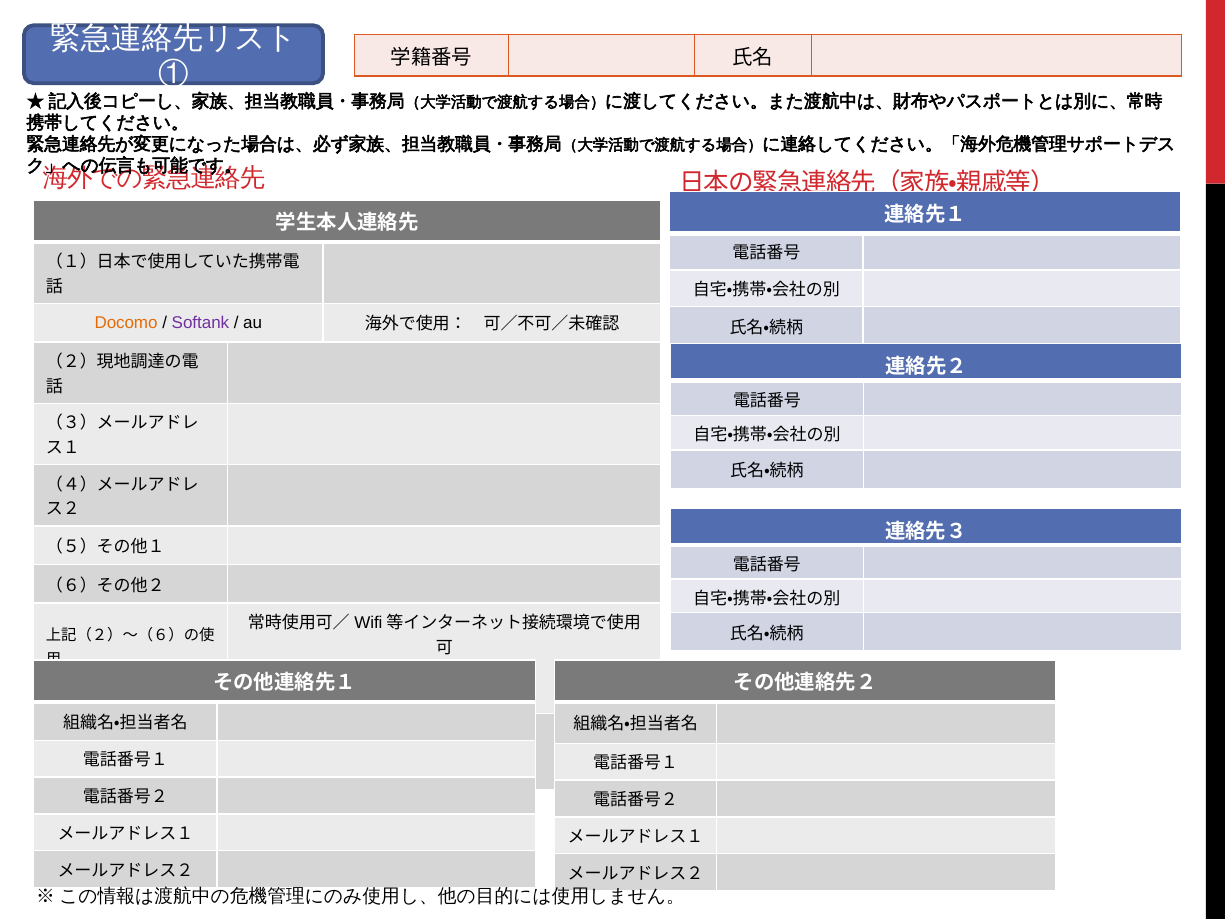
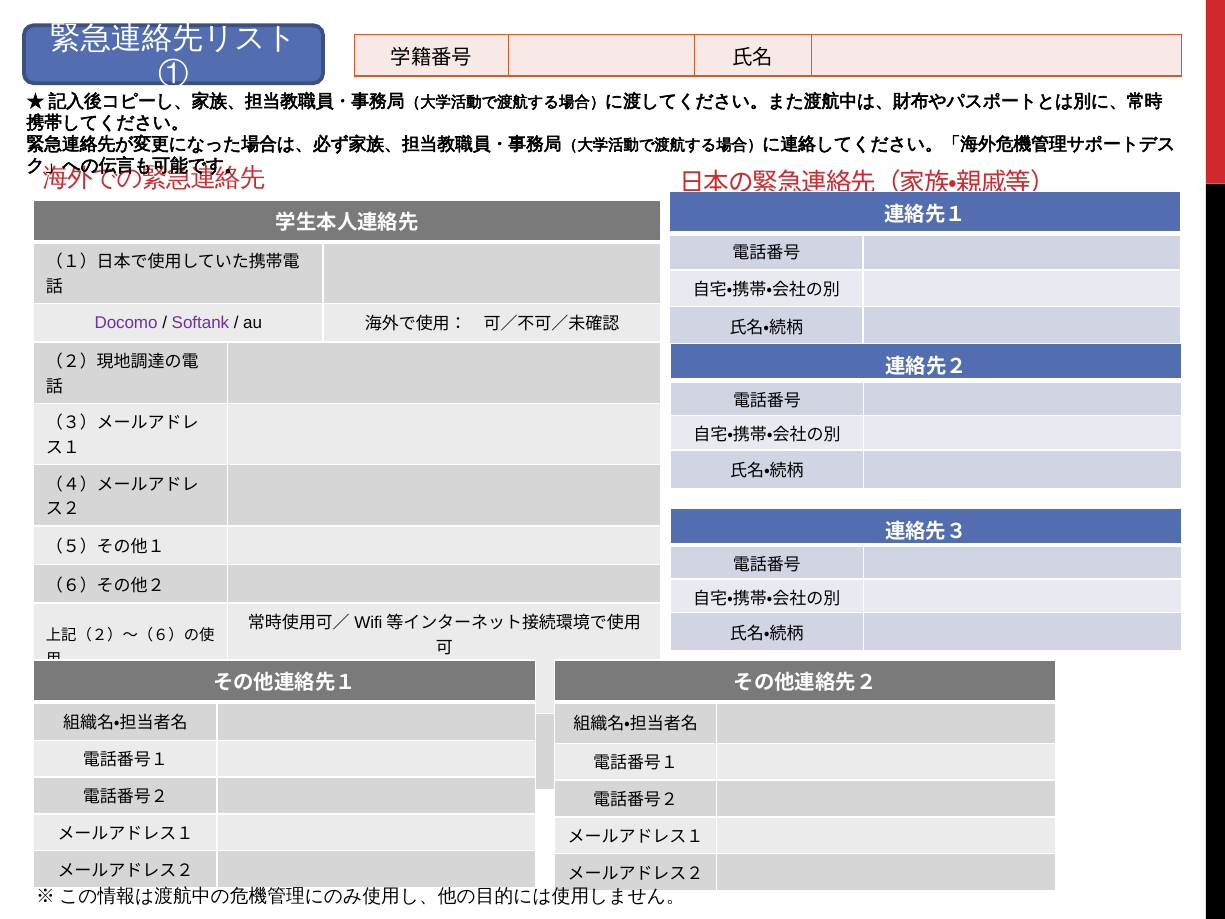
Docomo colour: orange -> purple (126, 323)
